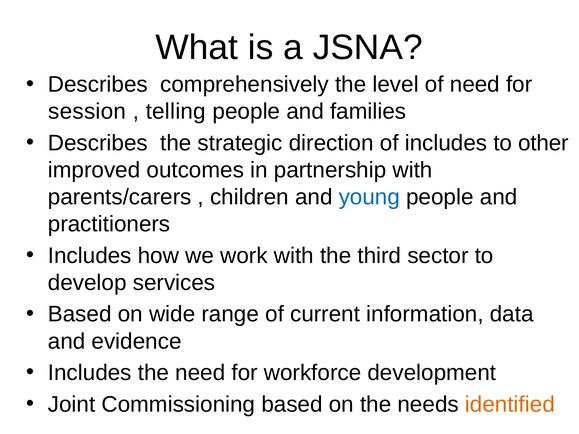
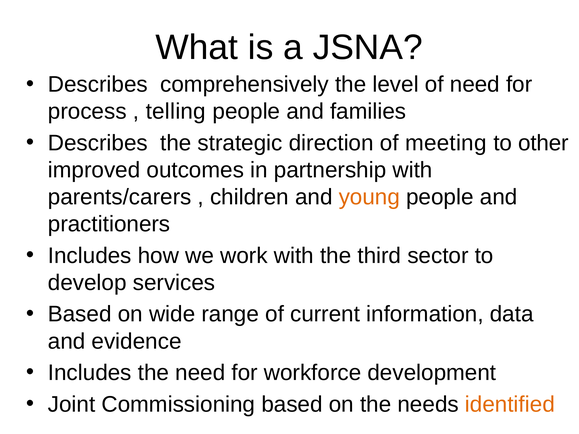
session: session -> process (87, 112)
of includes: includes -> meeting (446, 143)
young colour: blue -> orange (369, 197)
